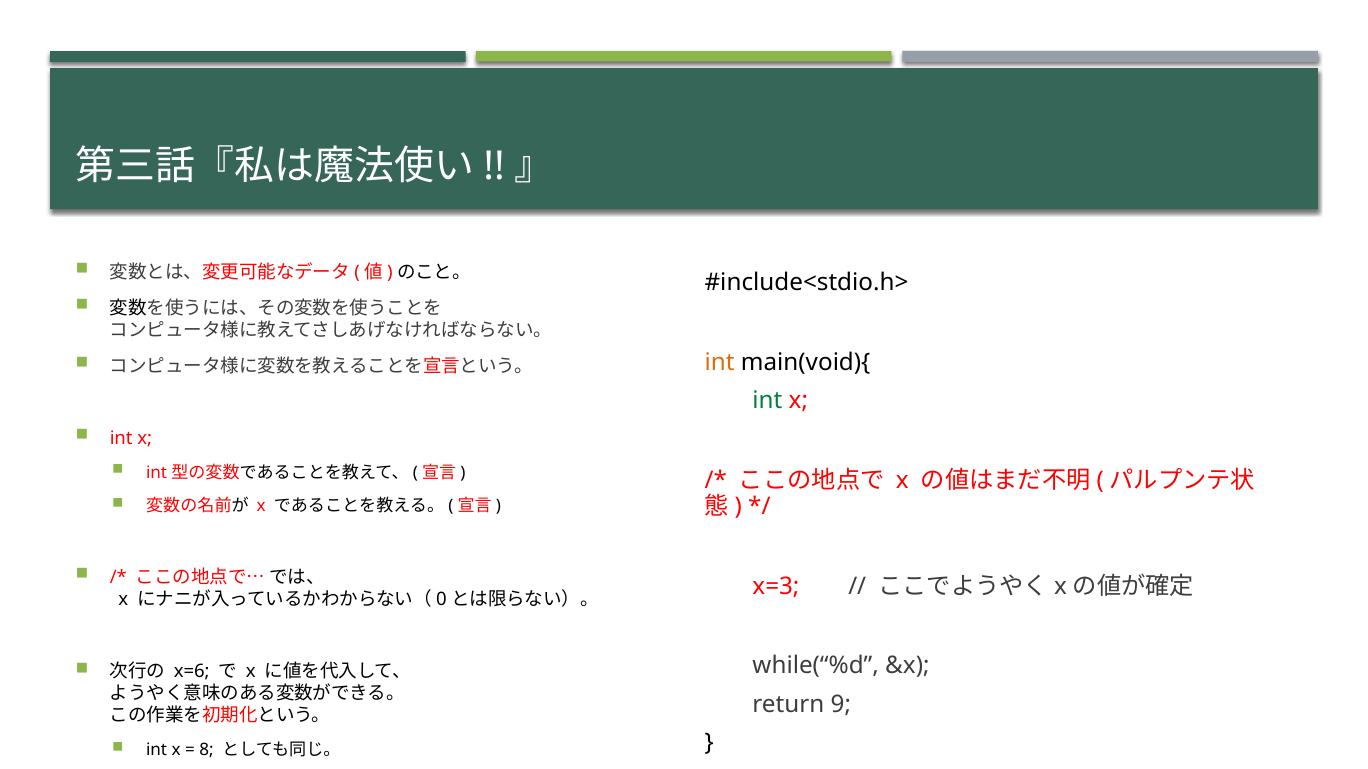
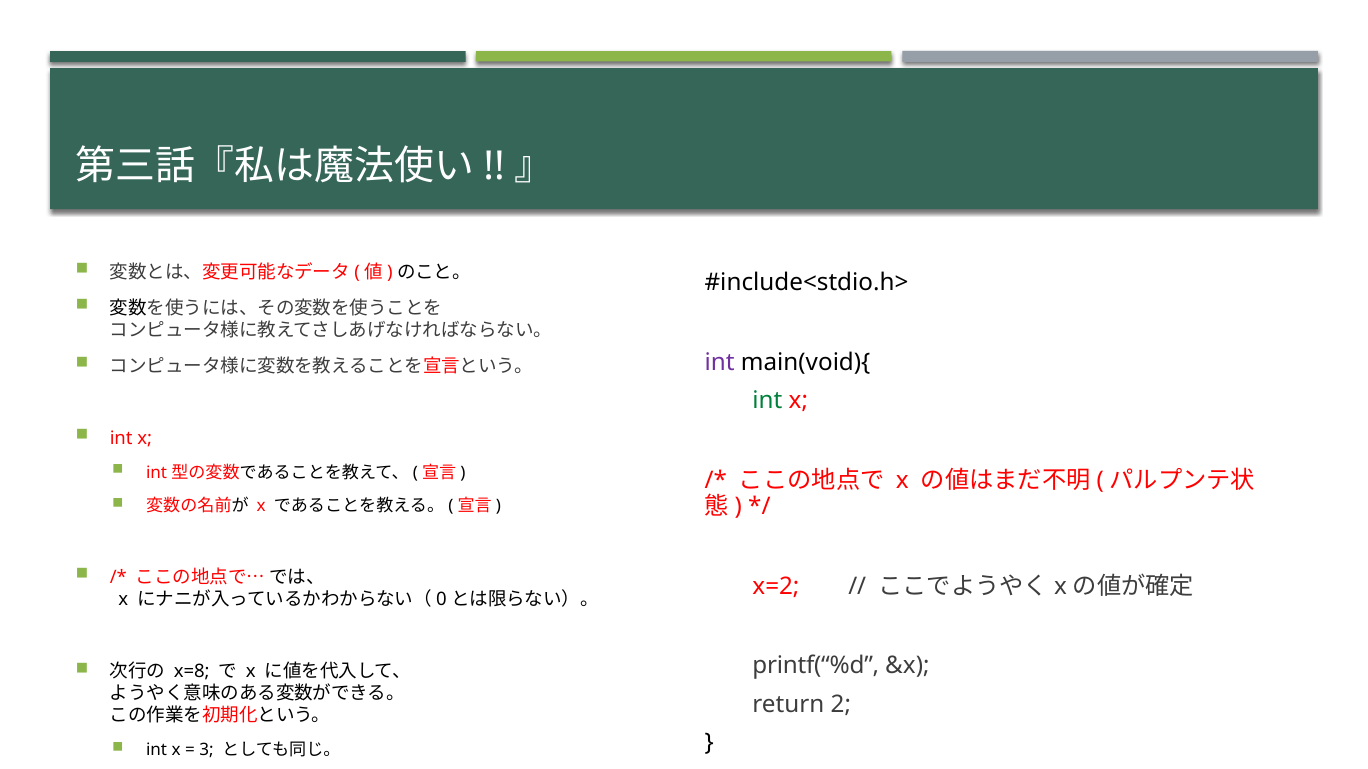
int colour: orange -> purple (720, 362)
x=3: x=3 -> x=2 (776, 587)
while(“%d: while(“%d -> printf(“%d (816, 666)
x=6: x=6 -> x=8 (192, 672)
9: 9 -> 2 (841, 705)
8: 8 -> 3 (206, 751)
